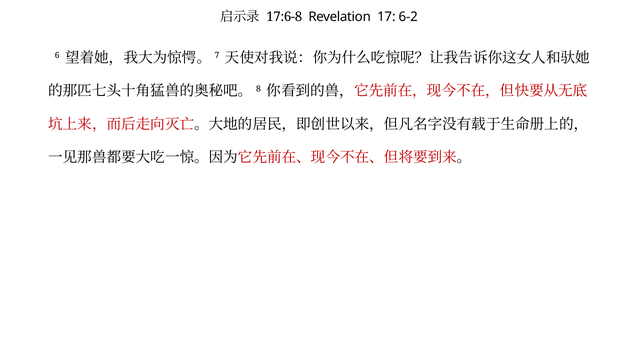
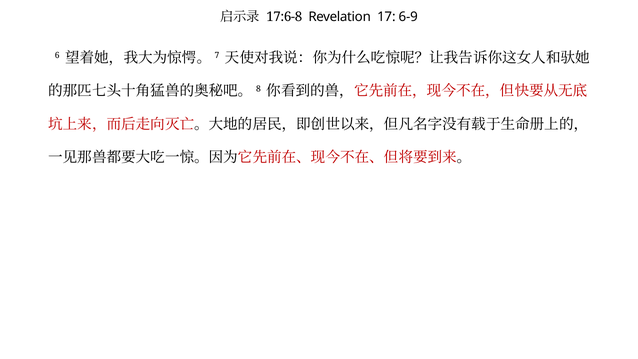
6-2: 6-2 -> 6-9 (408, 17)
